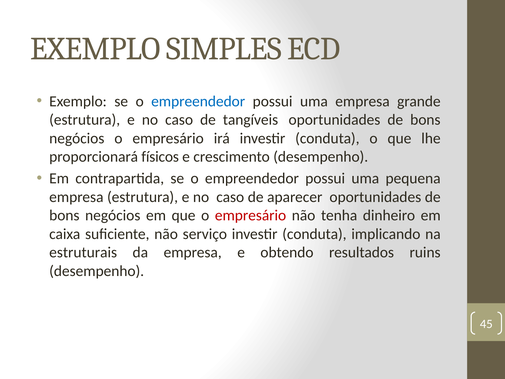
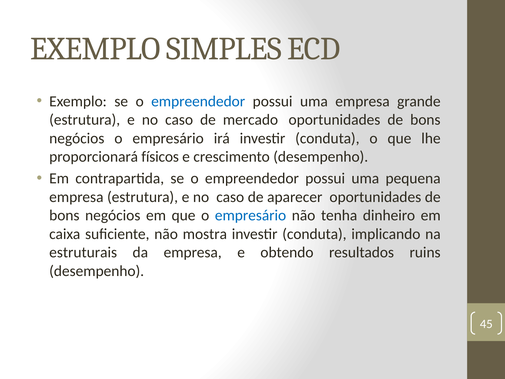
tangíveis: tangíveis -> mercado (250, 120)
empresário colour: red -> blue (251, 215)
serviço: serviço -> mostra (205, 234)
